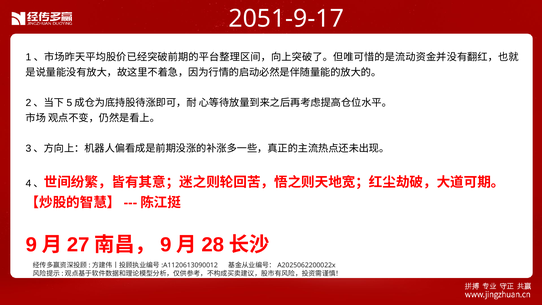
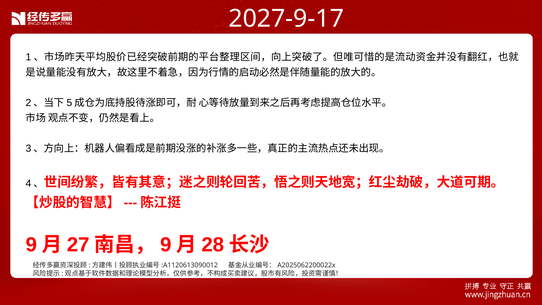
2051-9-17: 2051-9-17 -> 2027-9-17 (286, 19)
